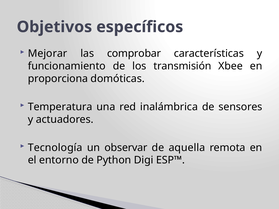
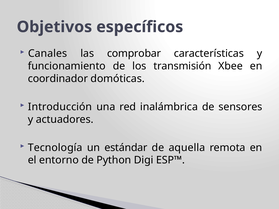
Mejorar: Mejorar -> Canales (48, 54)
proporciona: proporciona -> coordinador (58, 79)
Temperatura: Temperatura -> Introducción (60, 107)
observar: observar -> estándar (126, 148)
